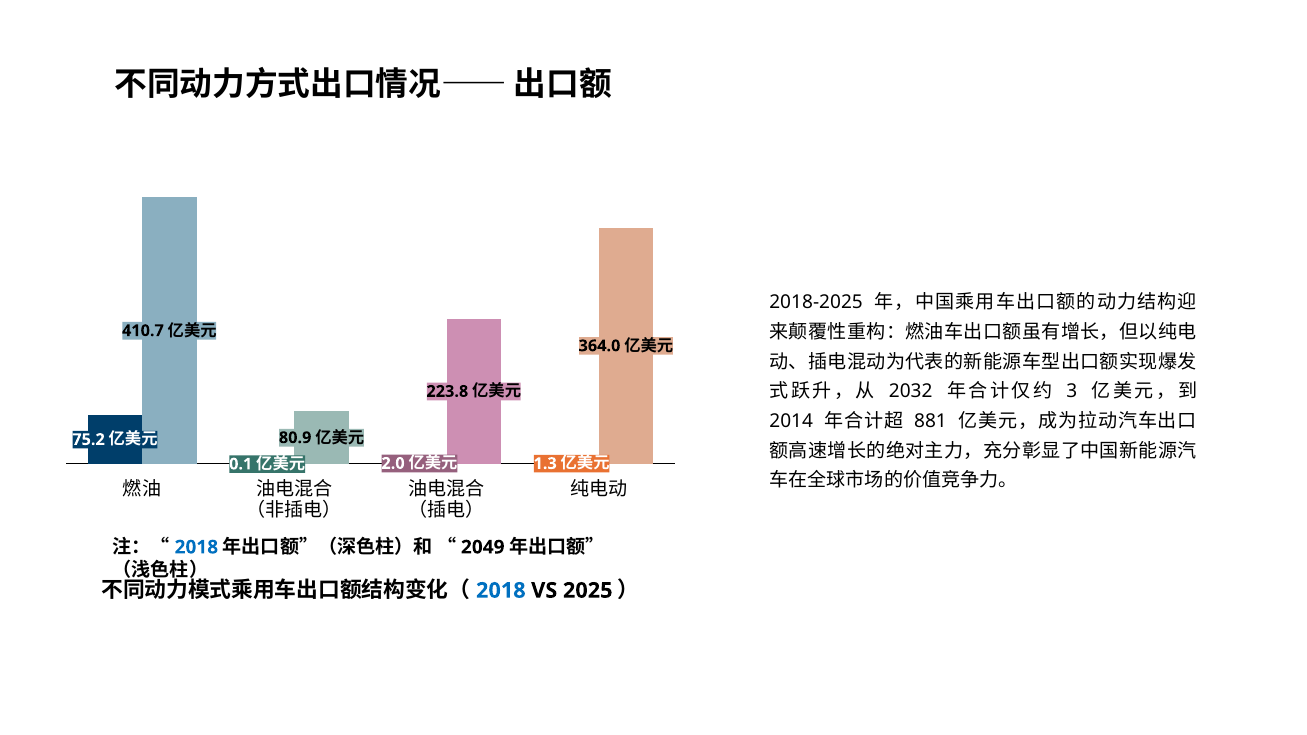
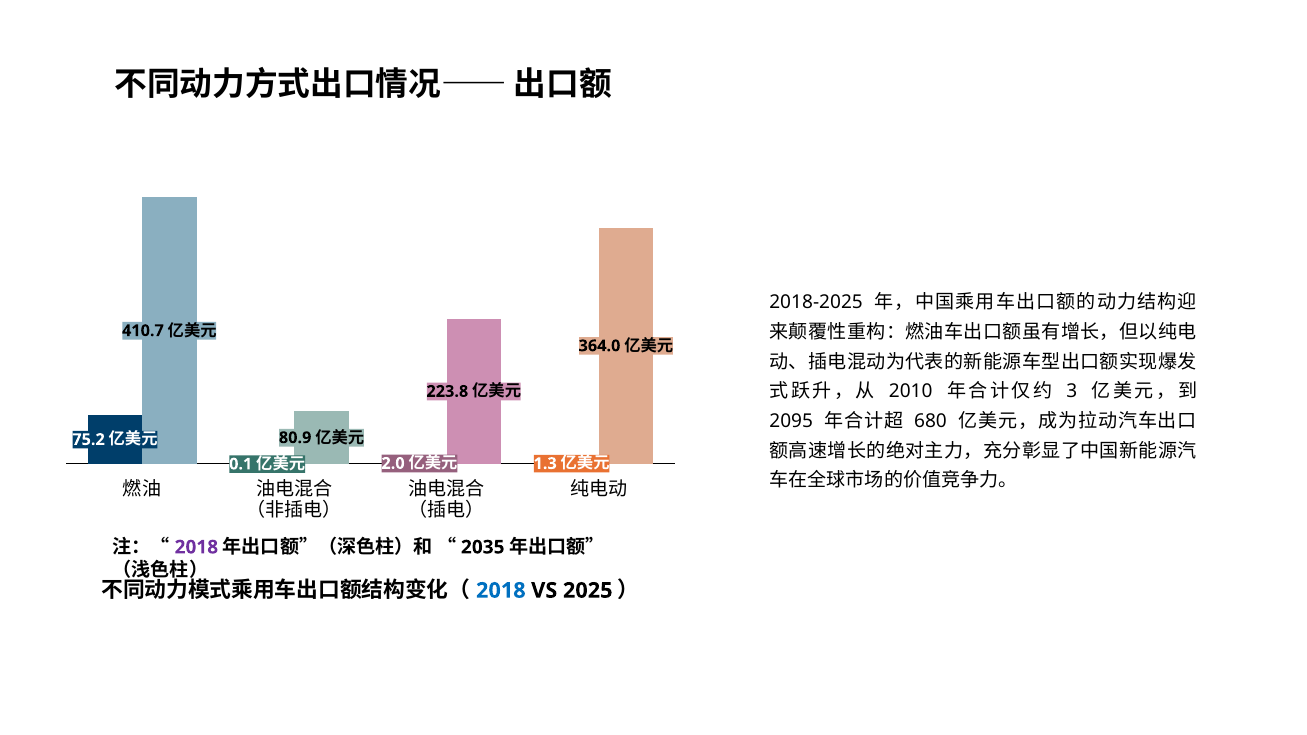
2032: 2032 -> 2010 (911, 392)
2014: 2014 -> 2095 (791, 421)
881: 881 -> 680 (930, 421)
2018 colour: blue -> purple (196, 547)
2049: 2049 -> 2035 (483, 547)
